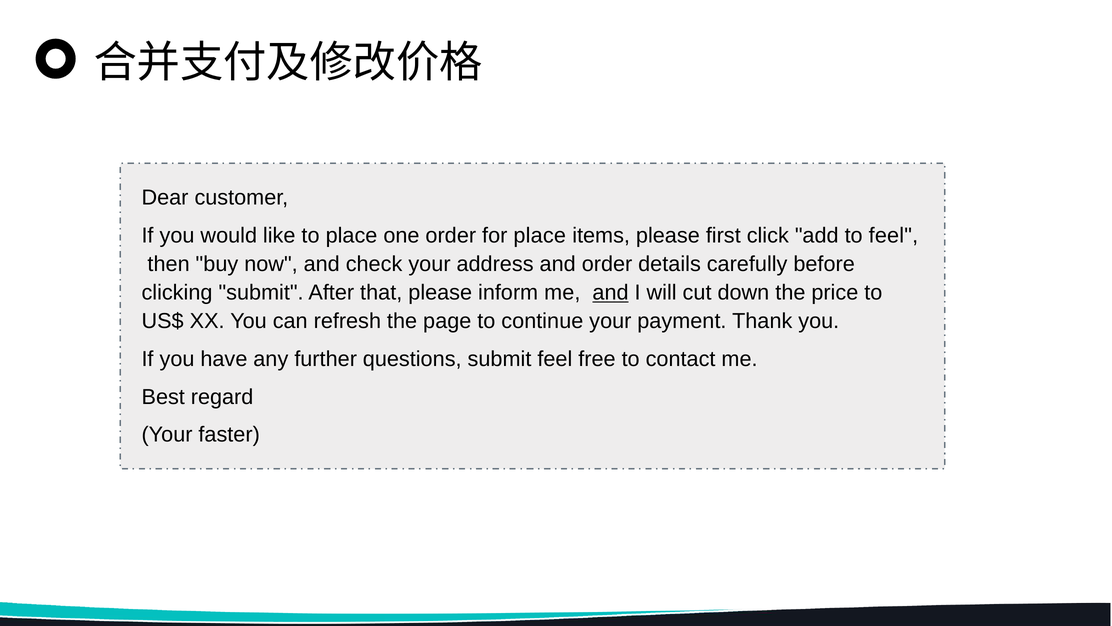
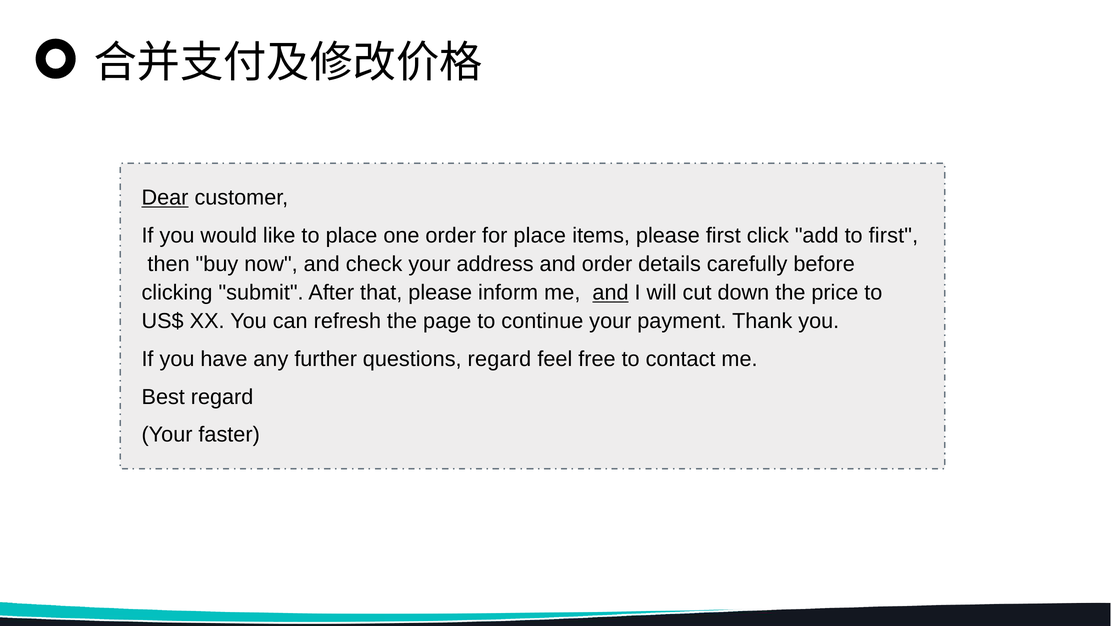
Dear underline: none -> present (165, 198)
to feel: feel -> first (893, 235)
questions submit: submit -> regard (499, 359)
